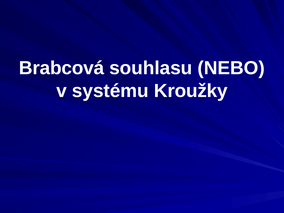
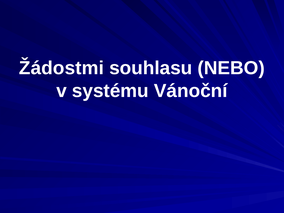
Brabcová: Brabcová -> Žádostmi (61, 68)
Kroužky: Kroužky -> Vánoční (191, 91)
